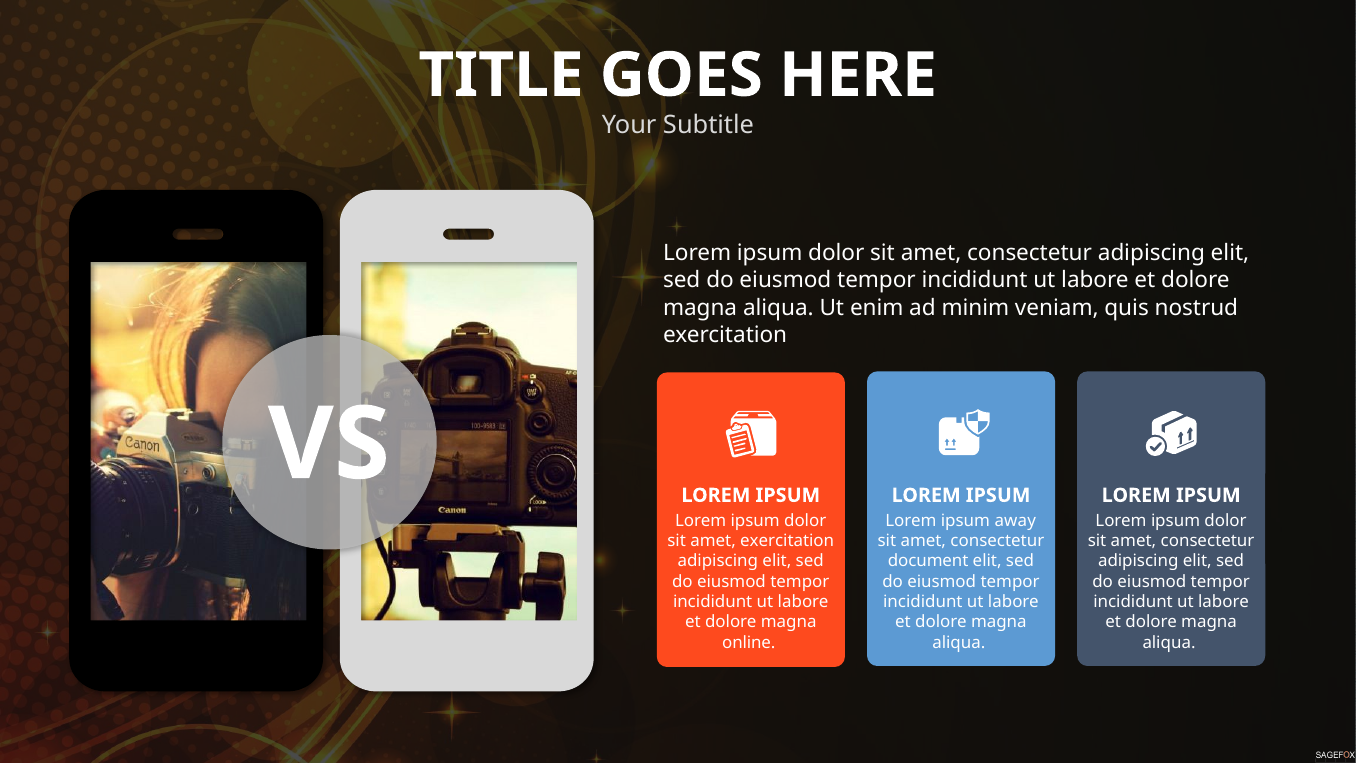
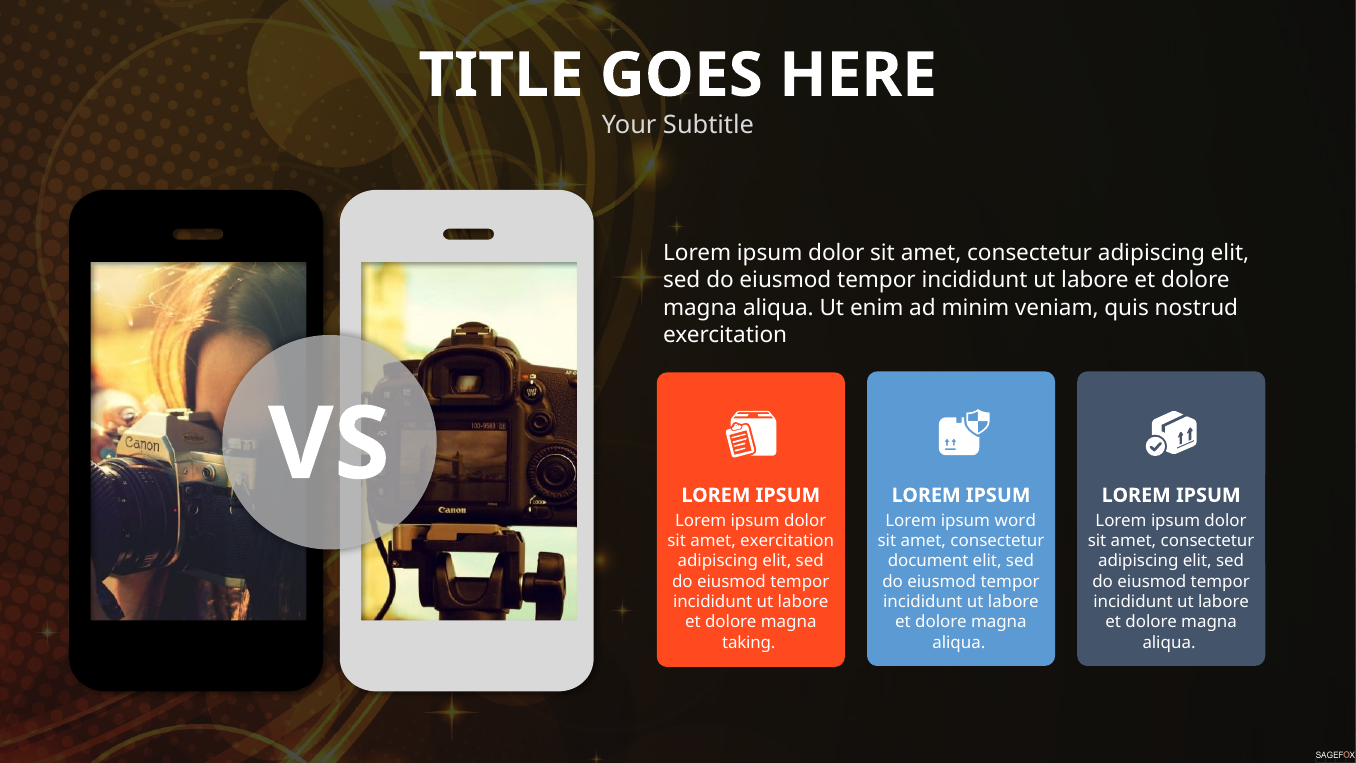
away: away -> word (1015, 520)
online: online -> taking (749, 642)
